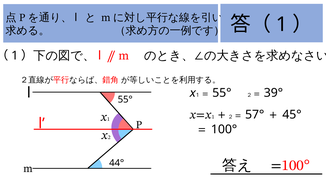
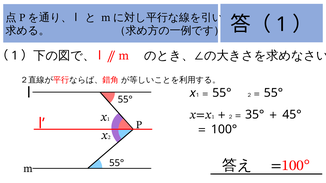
39°: 39° -> 55° (273, 93)
57°: 57° -> 35° (255, 115)
44°: 44° -> 55° (117, 163)
